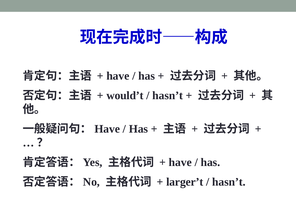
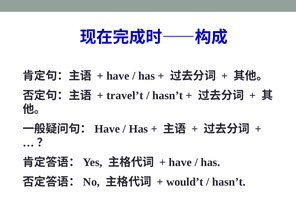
would’t: would’t -> travel’t (125, 95)
larger’t: larger’t -> would’t (185, 182)
